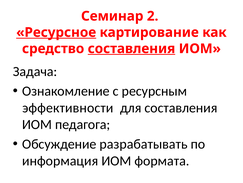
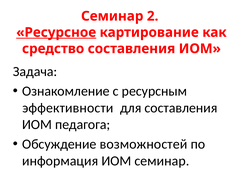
составления underline: present -> none (131, 48)
разрабатывать: разрабатывать -> возможностей (144, 144)
ИОМ формата: формата -> семинар (162, 160)
